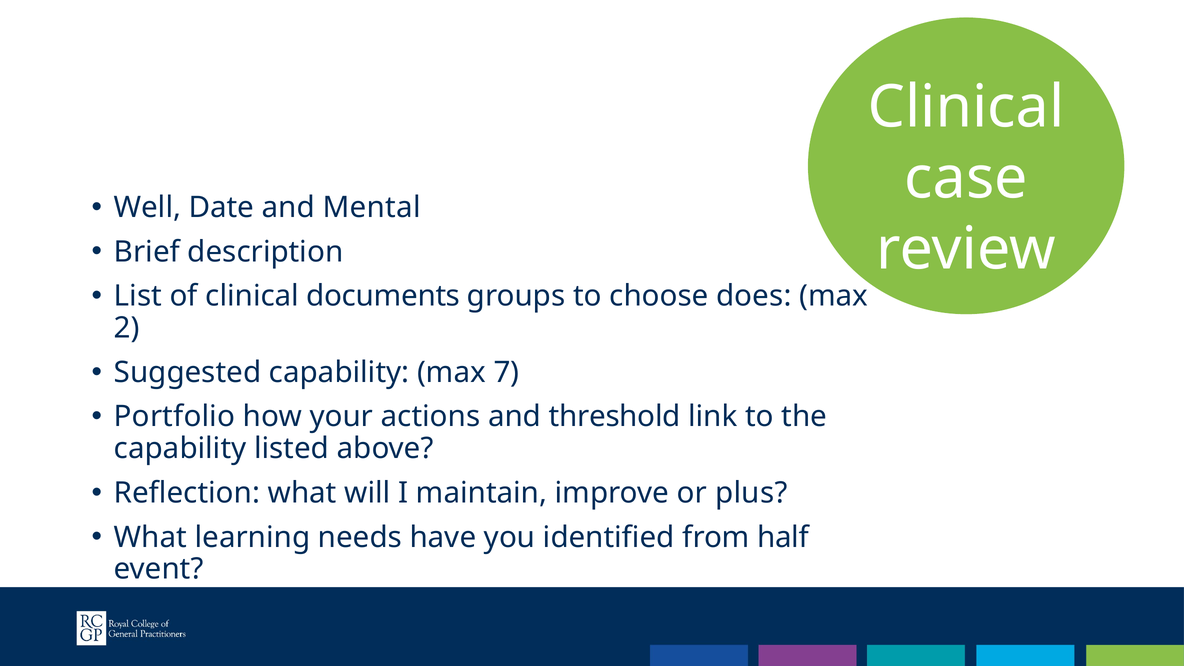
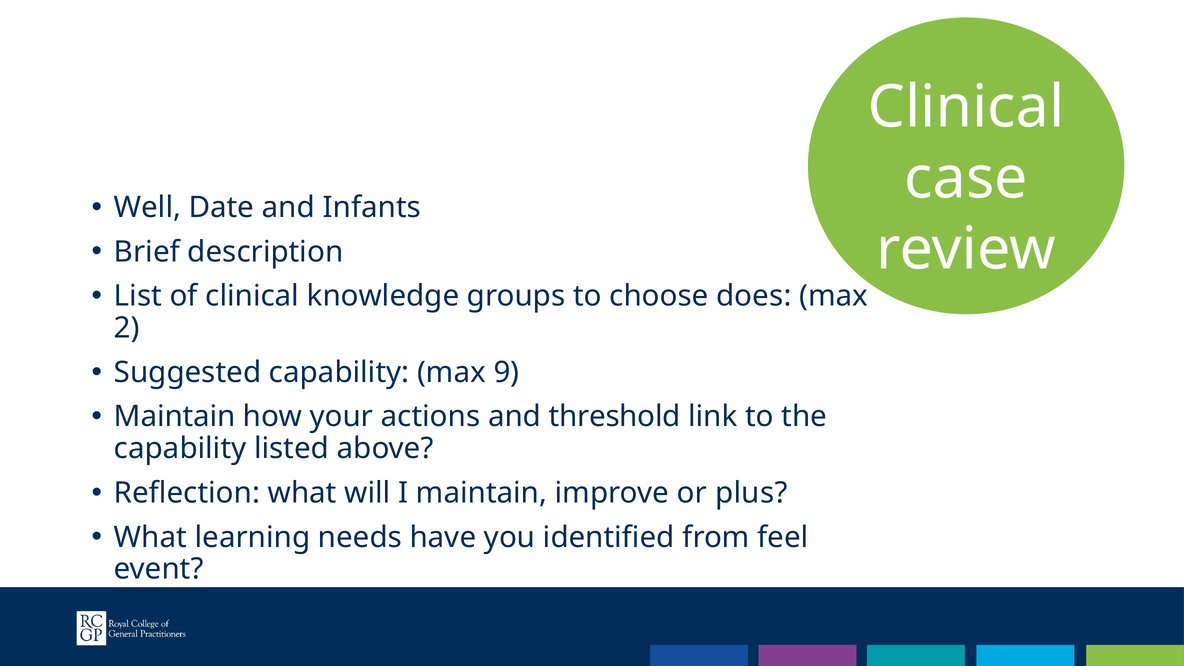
Mental: Mental -> Infants (372, 208)
documents: documents -> knowledge (383, 296)
7: 7 -> 9 (506, 372)
Portfolio: Portfolio -> Maintain (175, 417)
half: half -> feel (783, 537)
